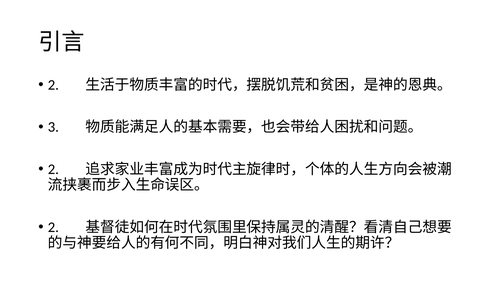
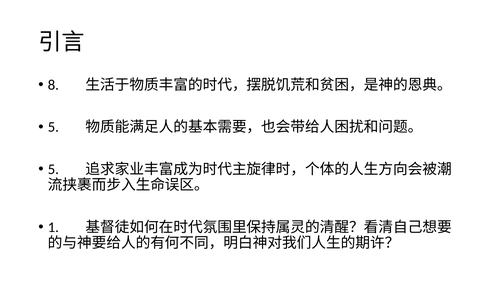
2: 2 -> 8 (53, 85)
3: 3 -> 5 (53, 127)
2: 2 -> 5 (53, 169)
2: 2 -> 1 (53, 227)
